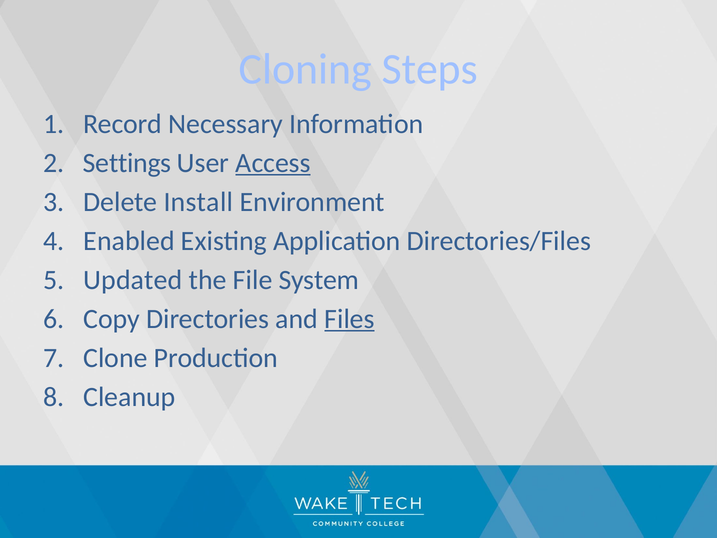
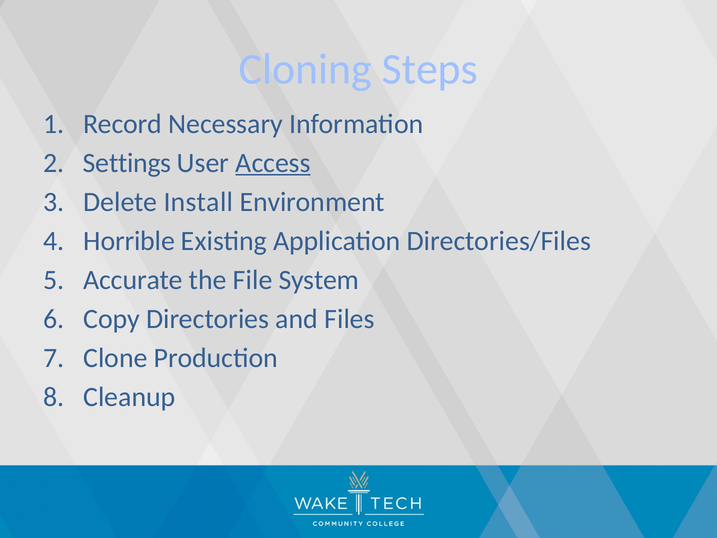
Enabled: Enabled -> Horrible (129, 241)
Updated: Updated -> Accurate (133, 280)
Files underline: present -> none (349, 319)
